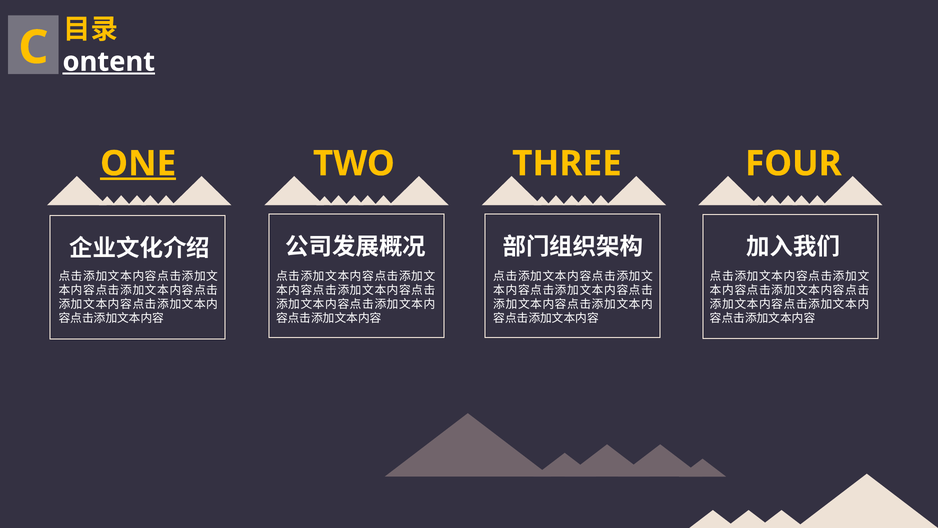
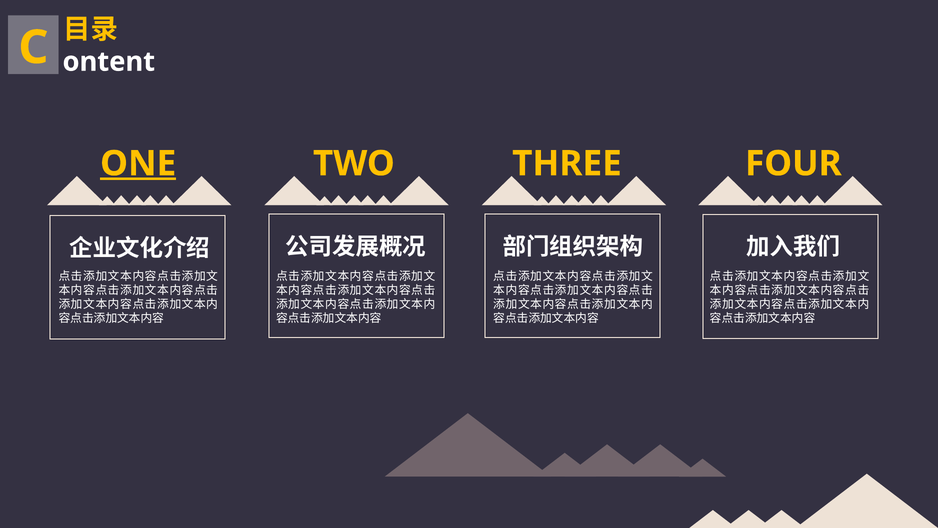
ontent underline: present -> none (109, 62)
